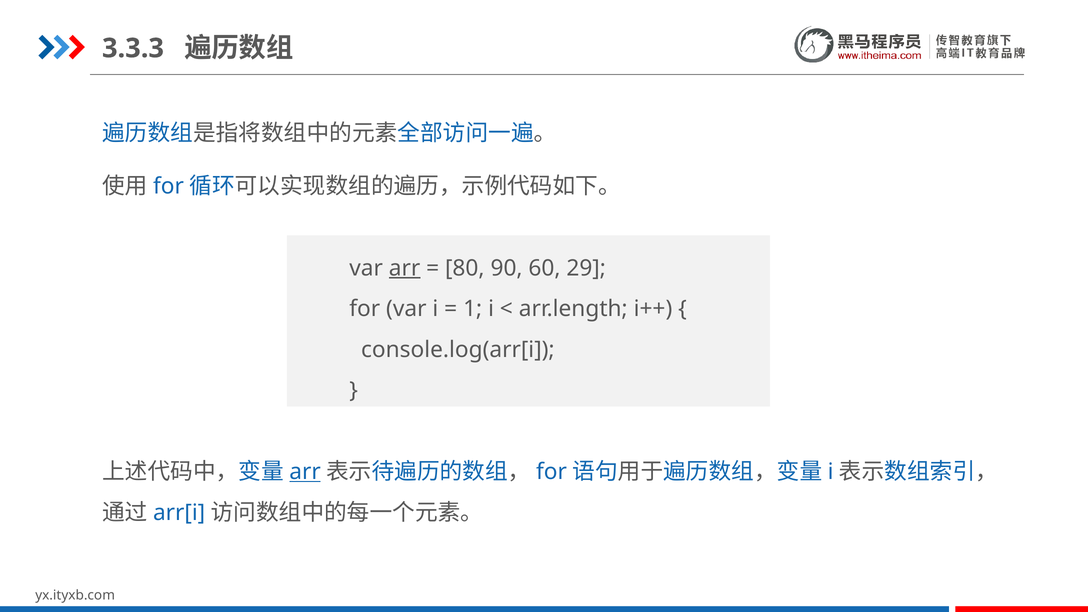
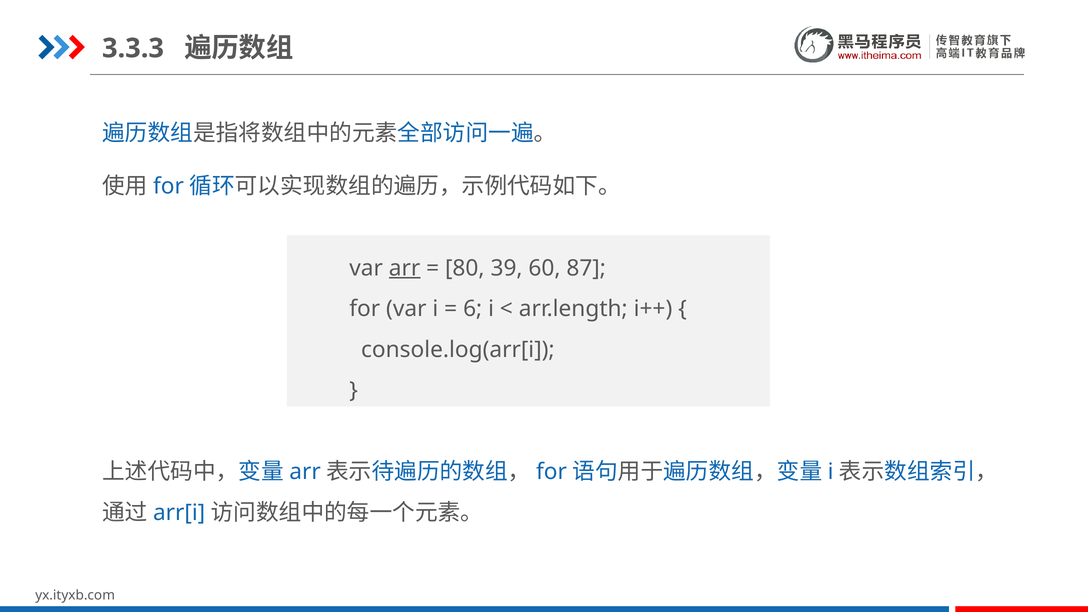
90: 90 -> 39 (507, 268)
29: 29 -> 87 (586, 268)
1: 1 -> 6 (473, 309)
arr underline: present -> none (305, 472)
